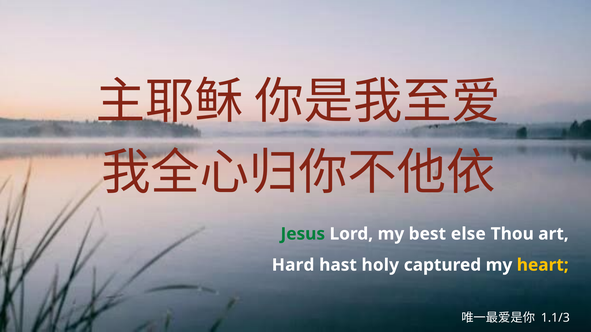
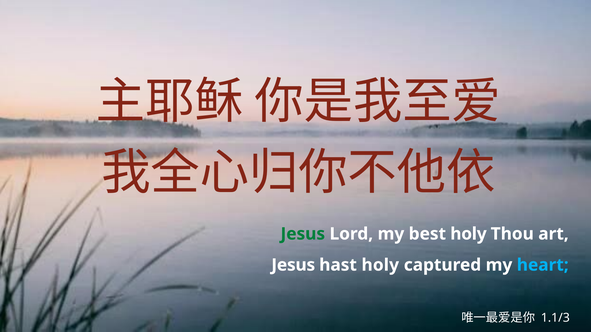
best else: else -> holy (468, 234)
Hard: Hard -> Jesus (293, 265)
heart colour: yellow -> light blue (543, 265)
